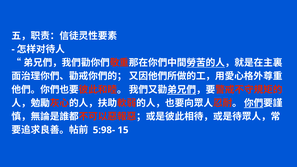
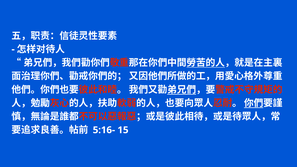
5:98-: 5:98- -> 5:16- (104, 130)
